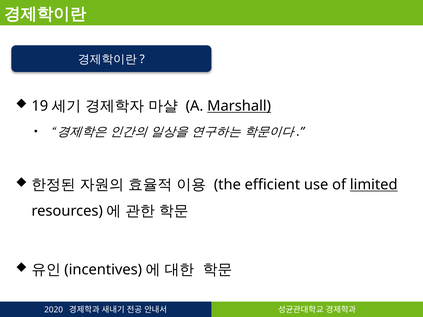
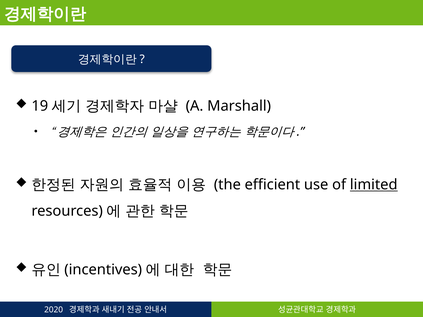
Marshall underline: present -> none (239, 106)
